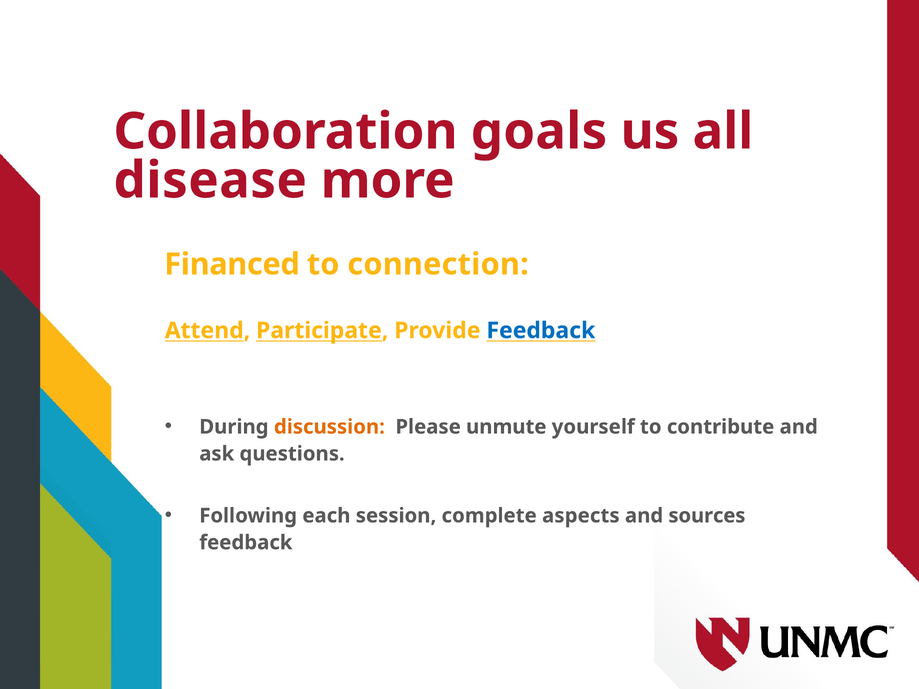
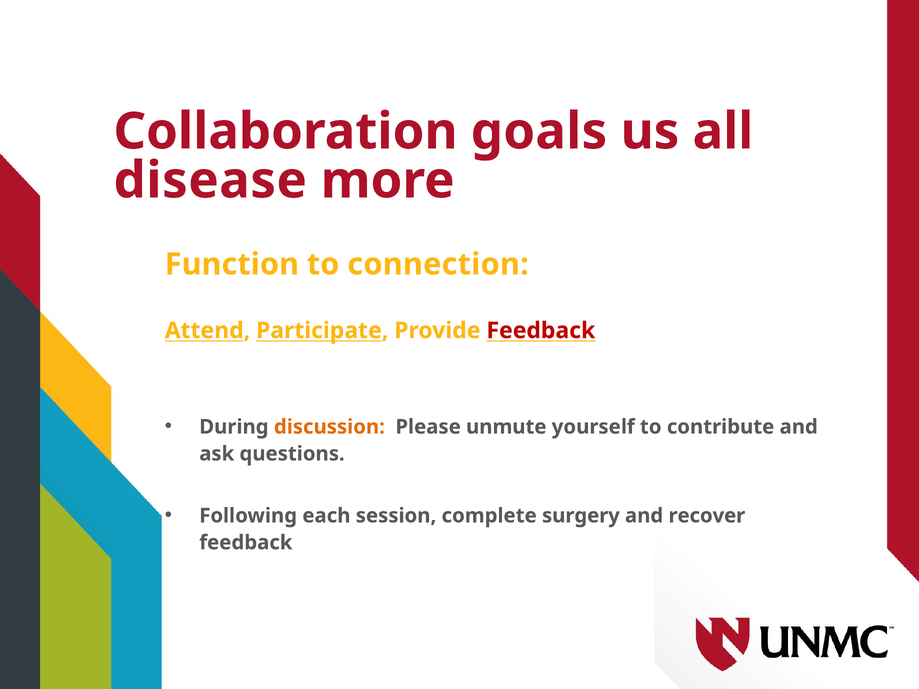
Financed: Financed -> Function (232, 264)
Feedback colour: blue -> red (541, 331)
aspects: aspects -> surgery (581, 516)
sources: sources -> recover (707, 516)
